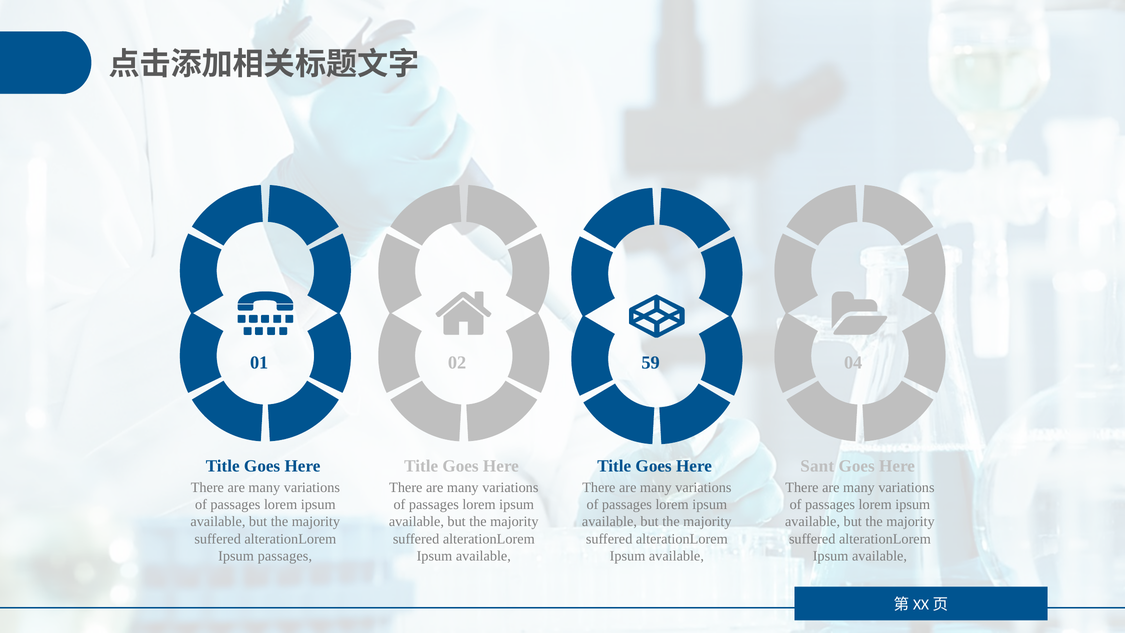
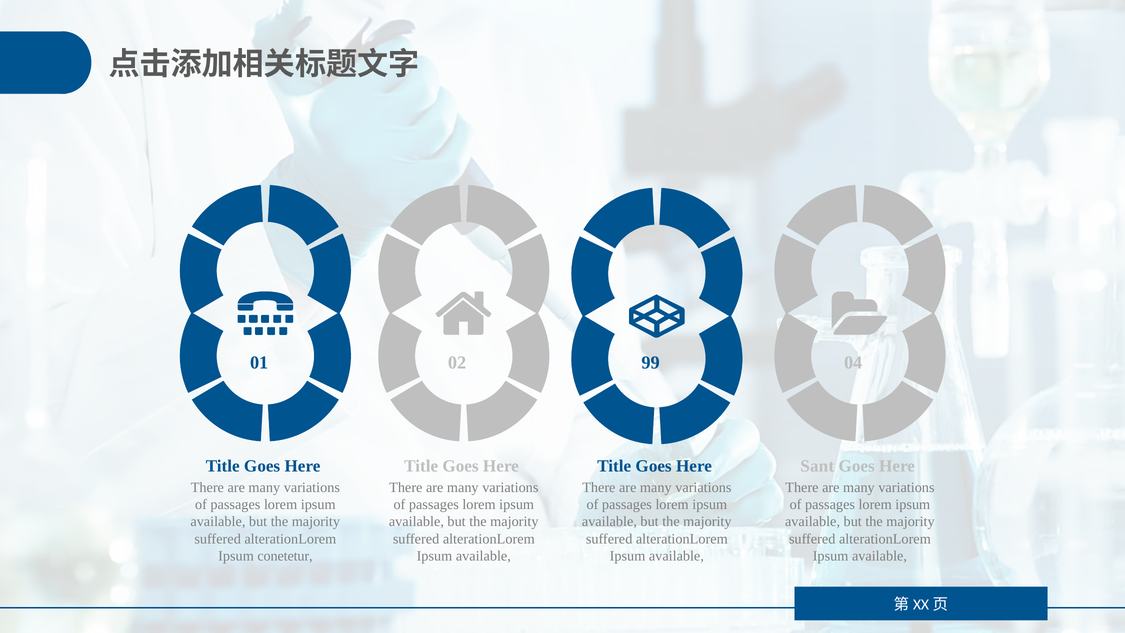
59: 59 -> 99 (651, 363)
Ipsum passages: passages -> conetetur (285, 556)
